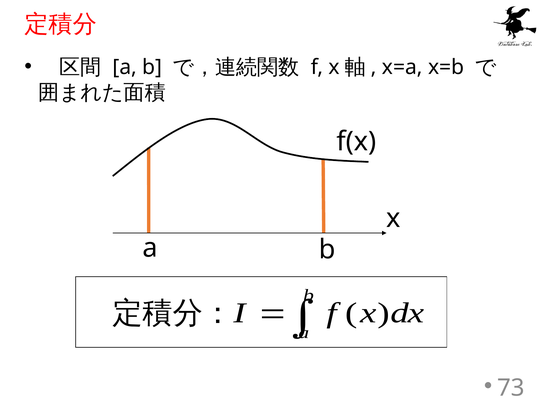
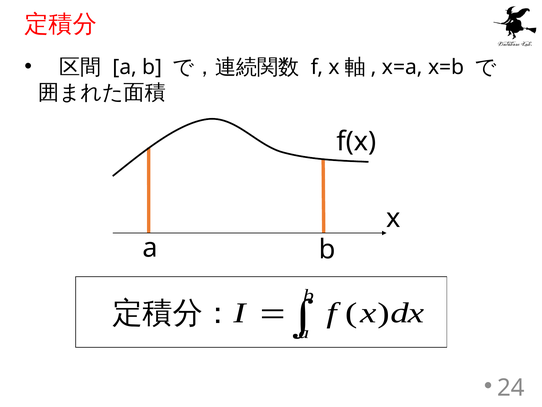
73: 73 -> 24 (511, 387)
